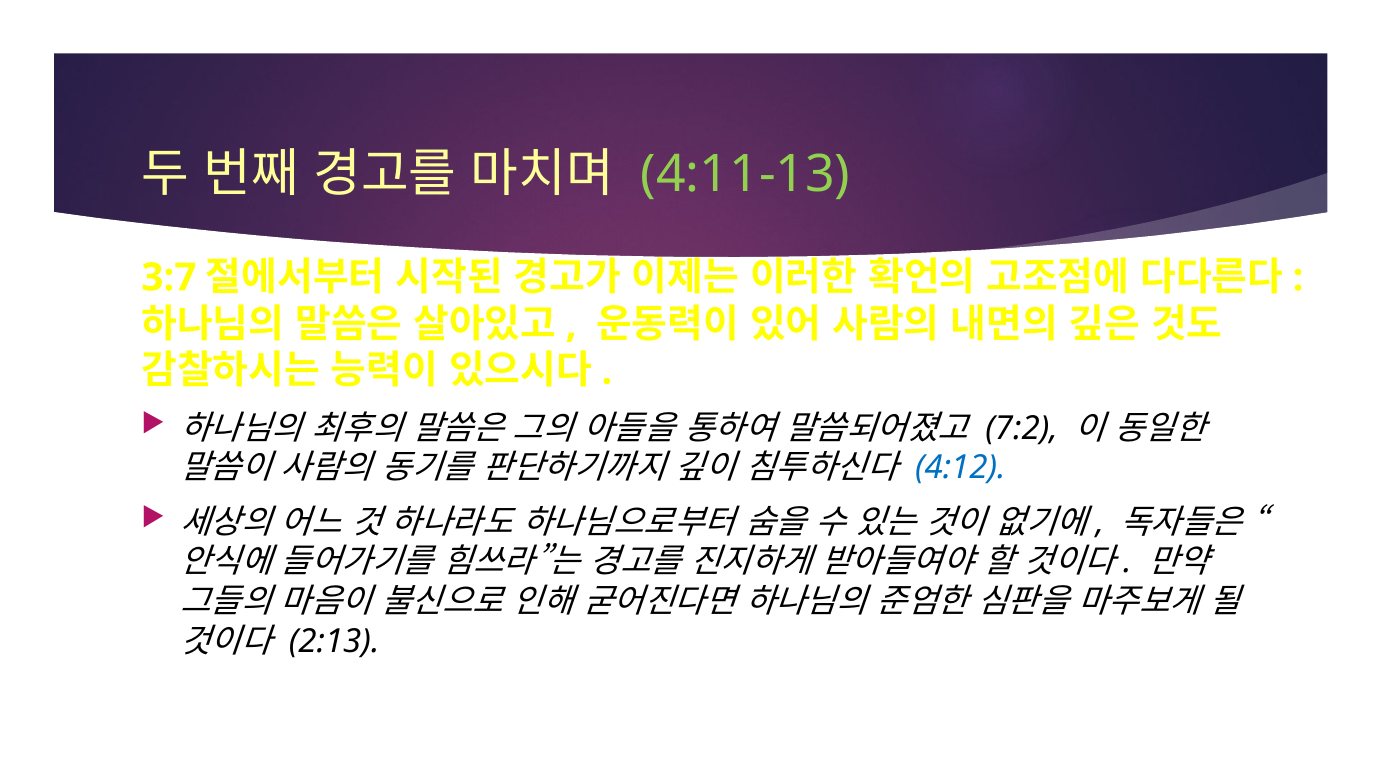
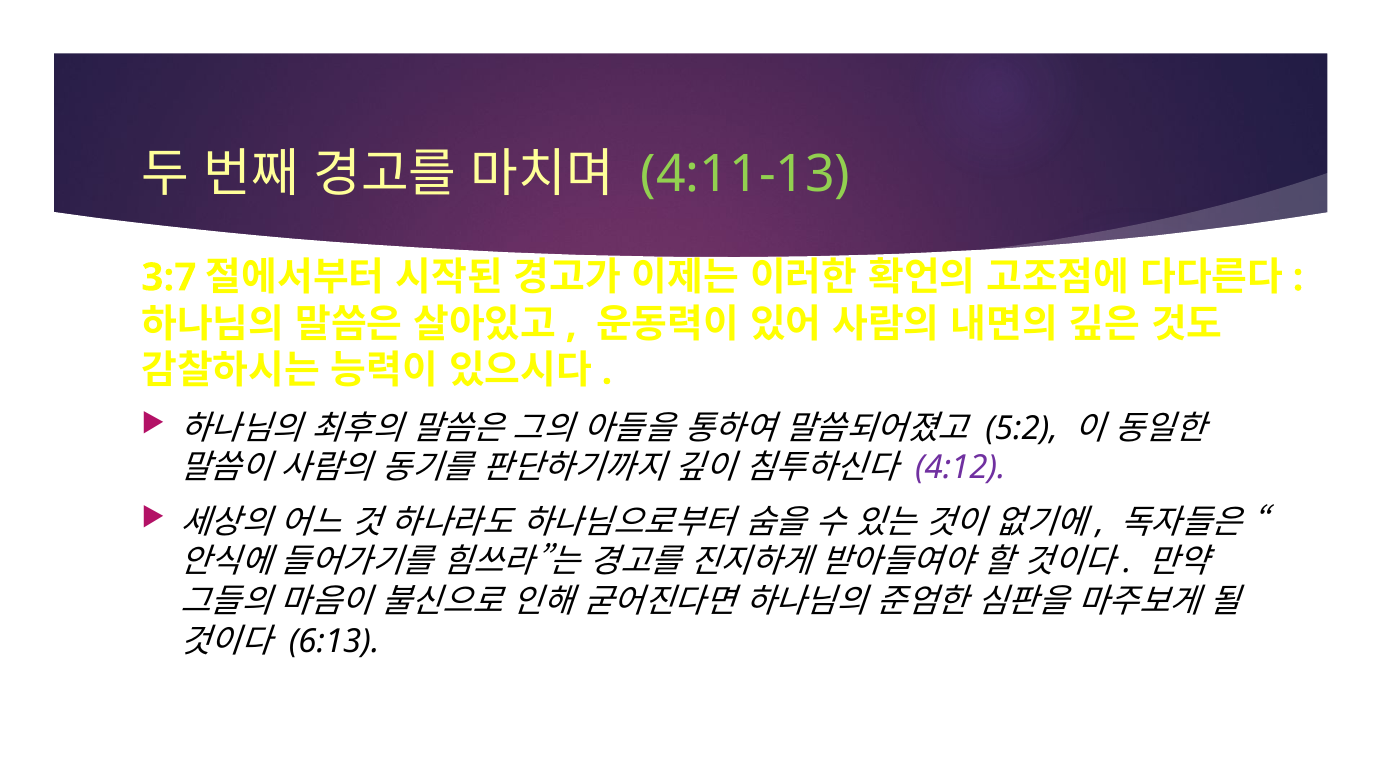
7:2: 7:2 -> 5:2 (1022, 428)
4:12 colour: blue -> purple (960, 468)
2:13: 2:13 -> 6:13 (334, 641)
